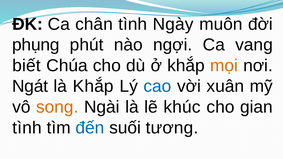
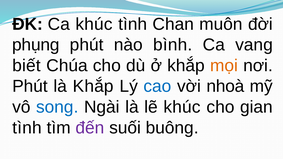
Ca chân: chân -> khúc (94, 24)
Ngày: Ngày -> Chan (173, 24)
ngợi: ngợi -> bình (173, 45)
Ngát: Ngát -> Phút (30, 86)
xuân: xuân -> nhoà (225, 86)
song colour: orange -> blue (57, 107)
đến colour: blue -> purple (90, 128)
tương: tương -> buông (172, 128)
